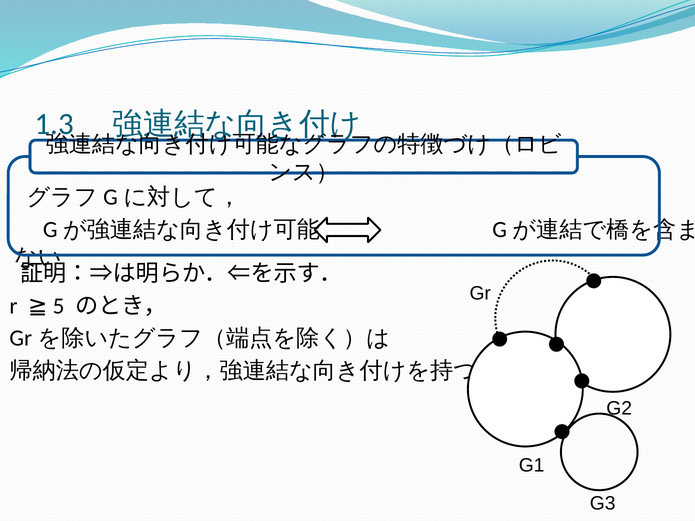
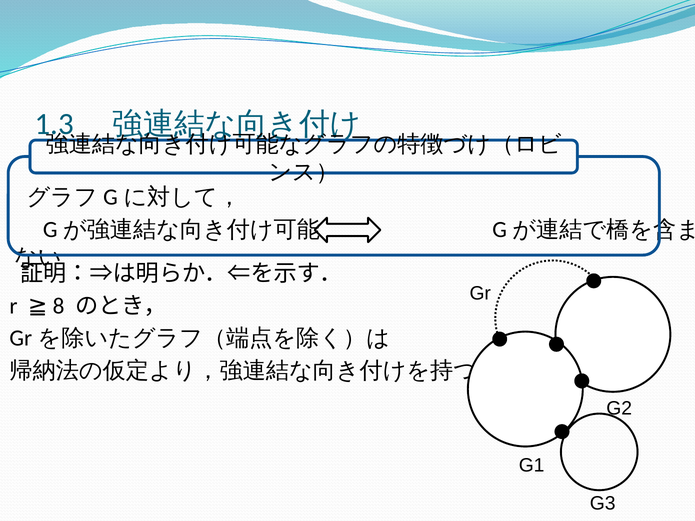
5: 5 -> 8 (59, 306)
